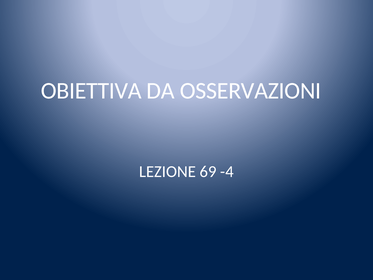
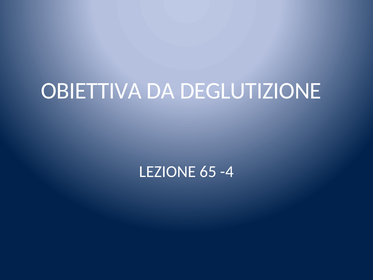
OSSERVAZIONI: OSSERVAZIONI -> DEGLUTIZIONE (251, 91)
69: 69 -> 65 (208, 171)
